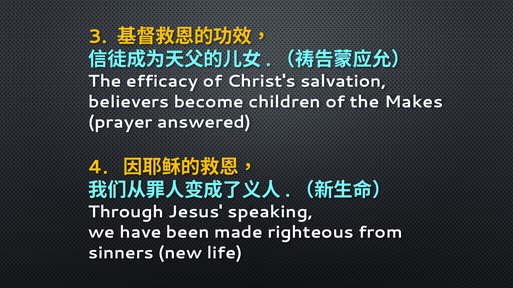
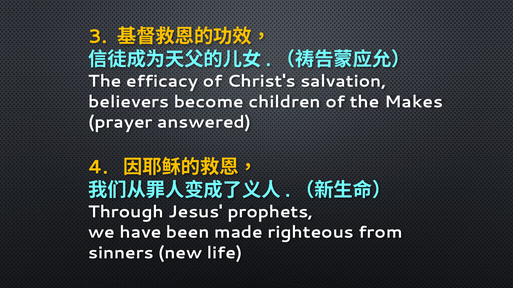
speaking: speaking -> prophets (270, 212)
